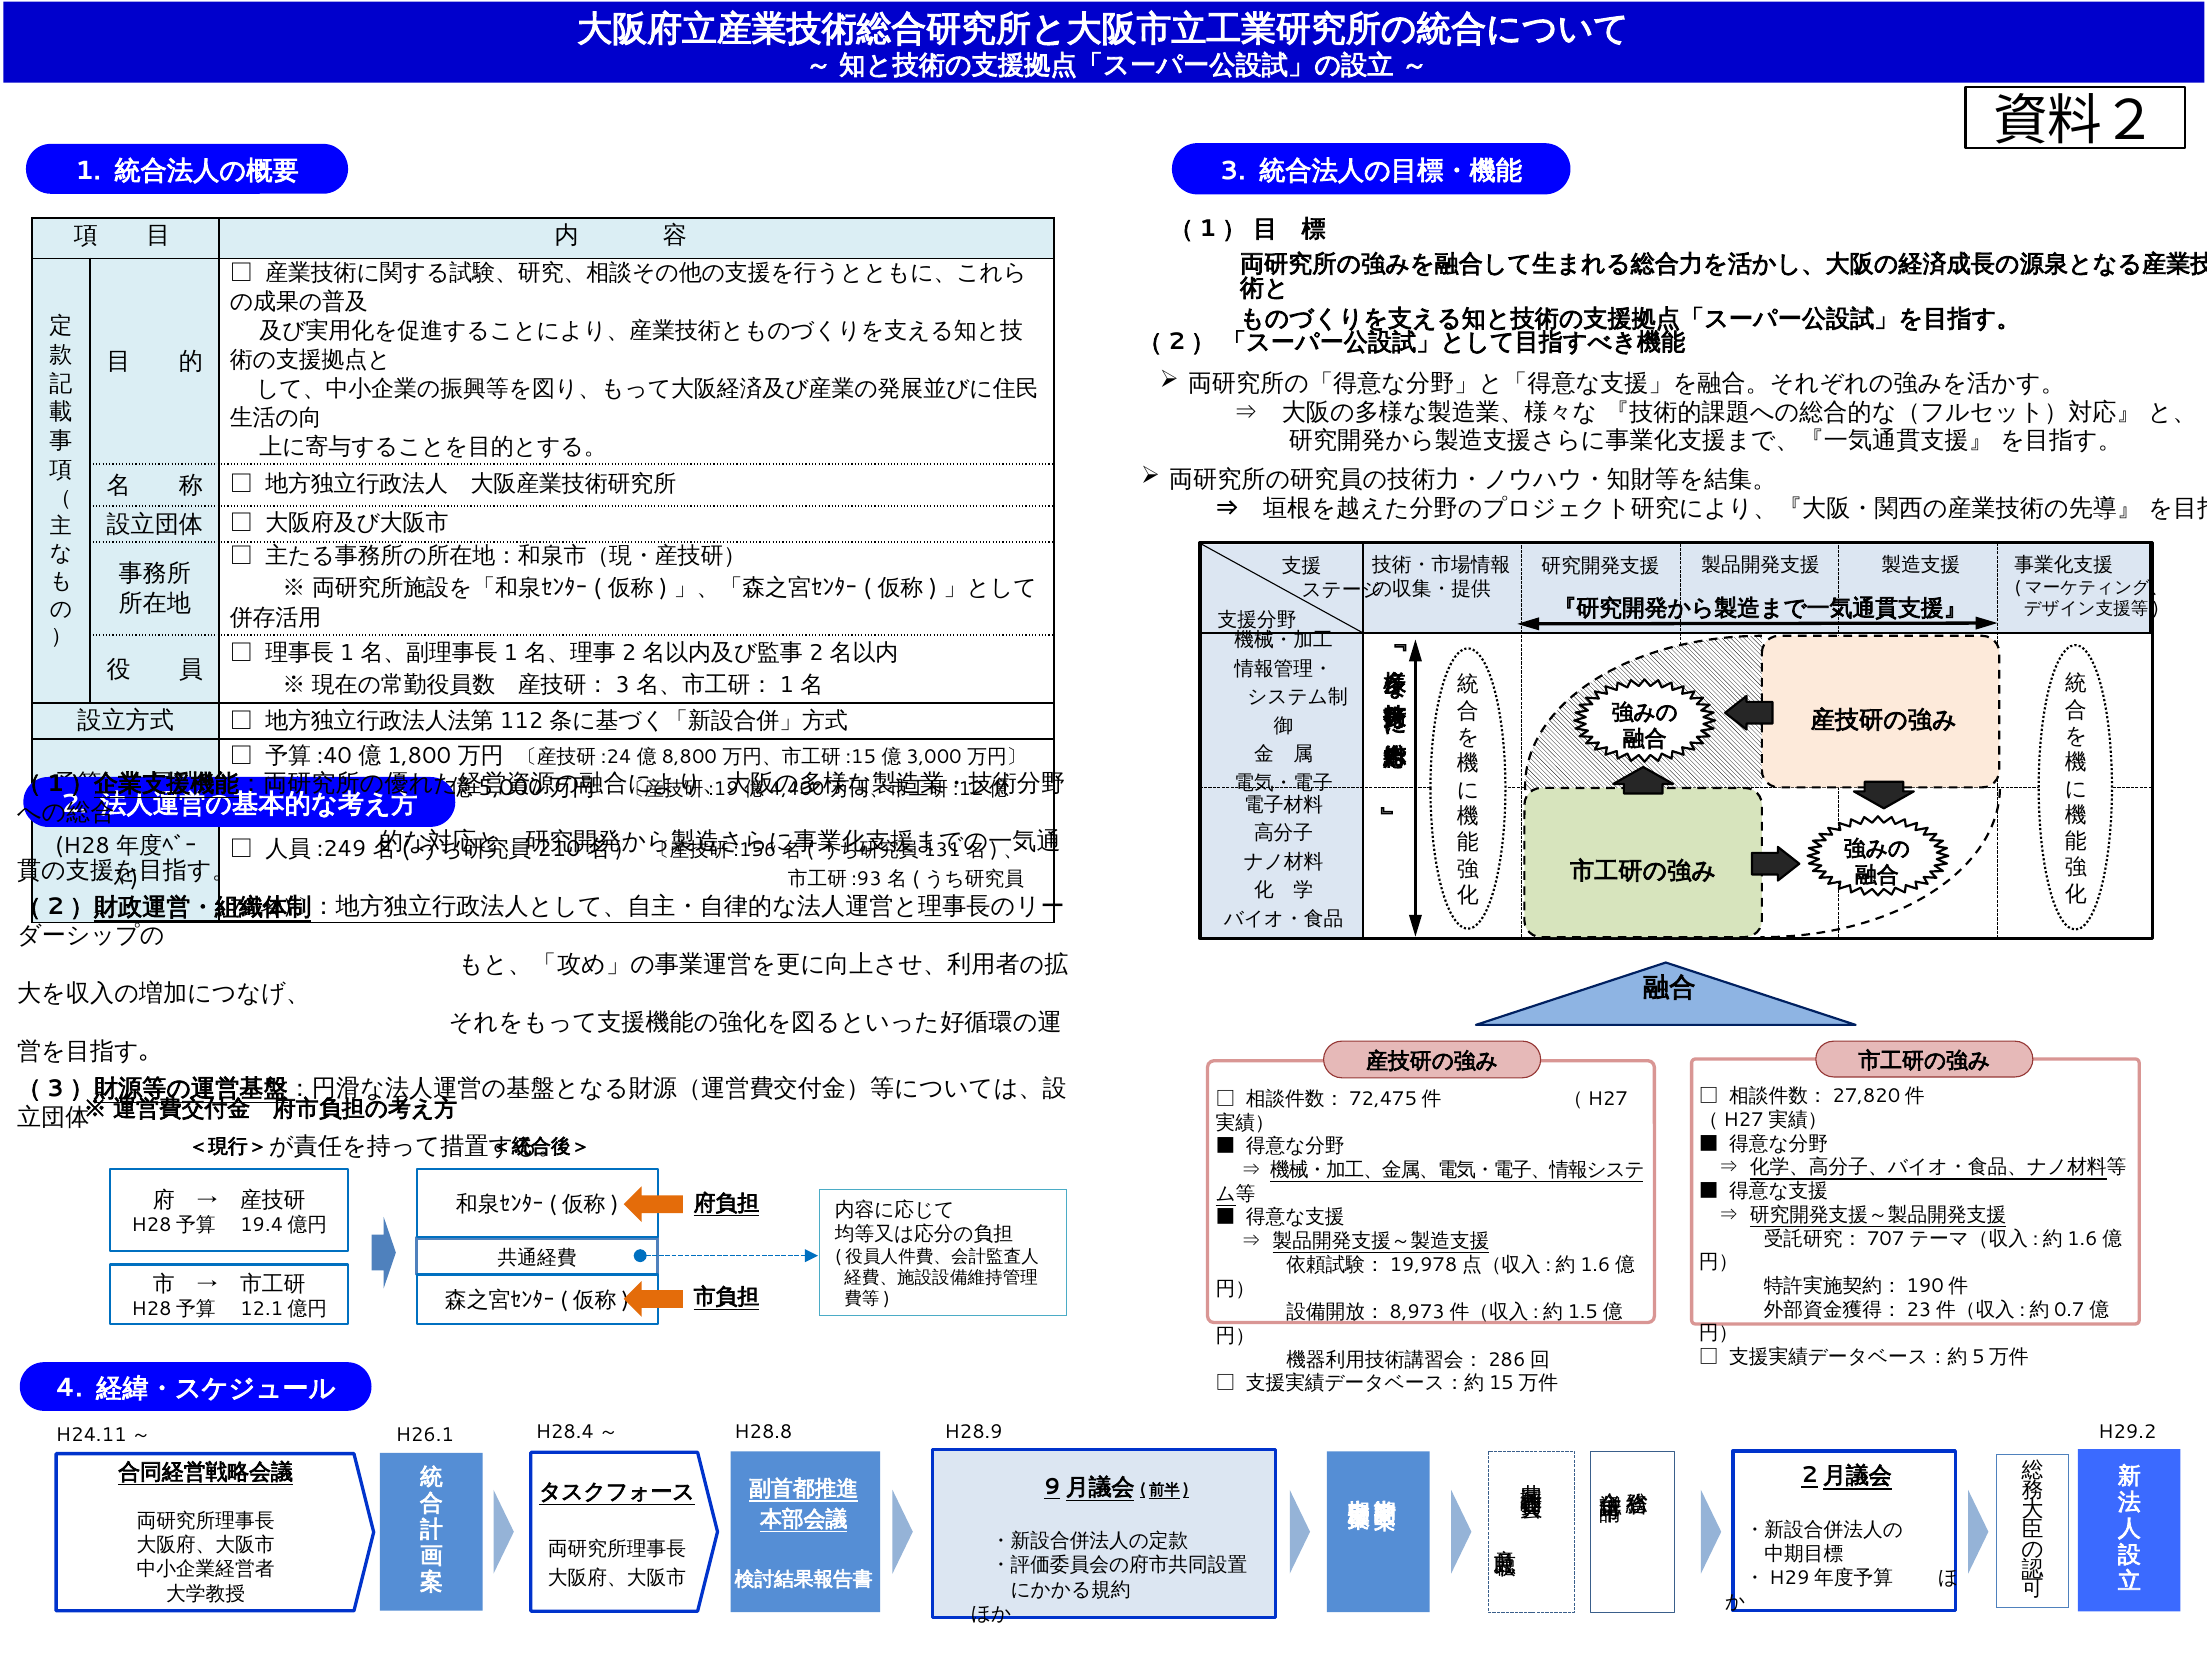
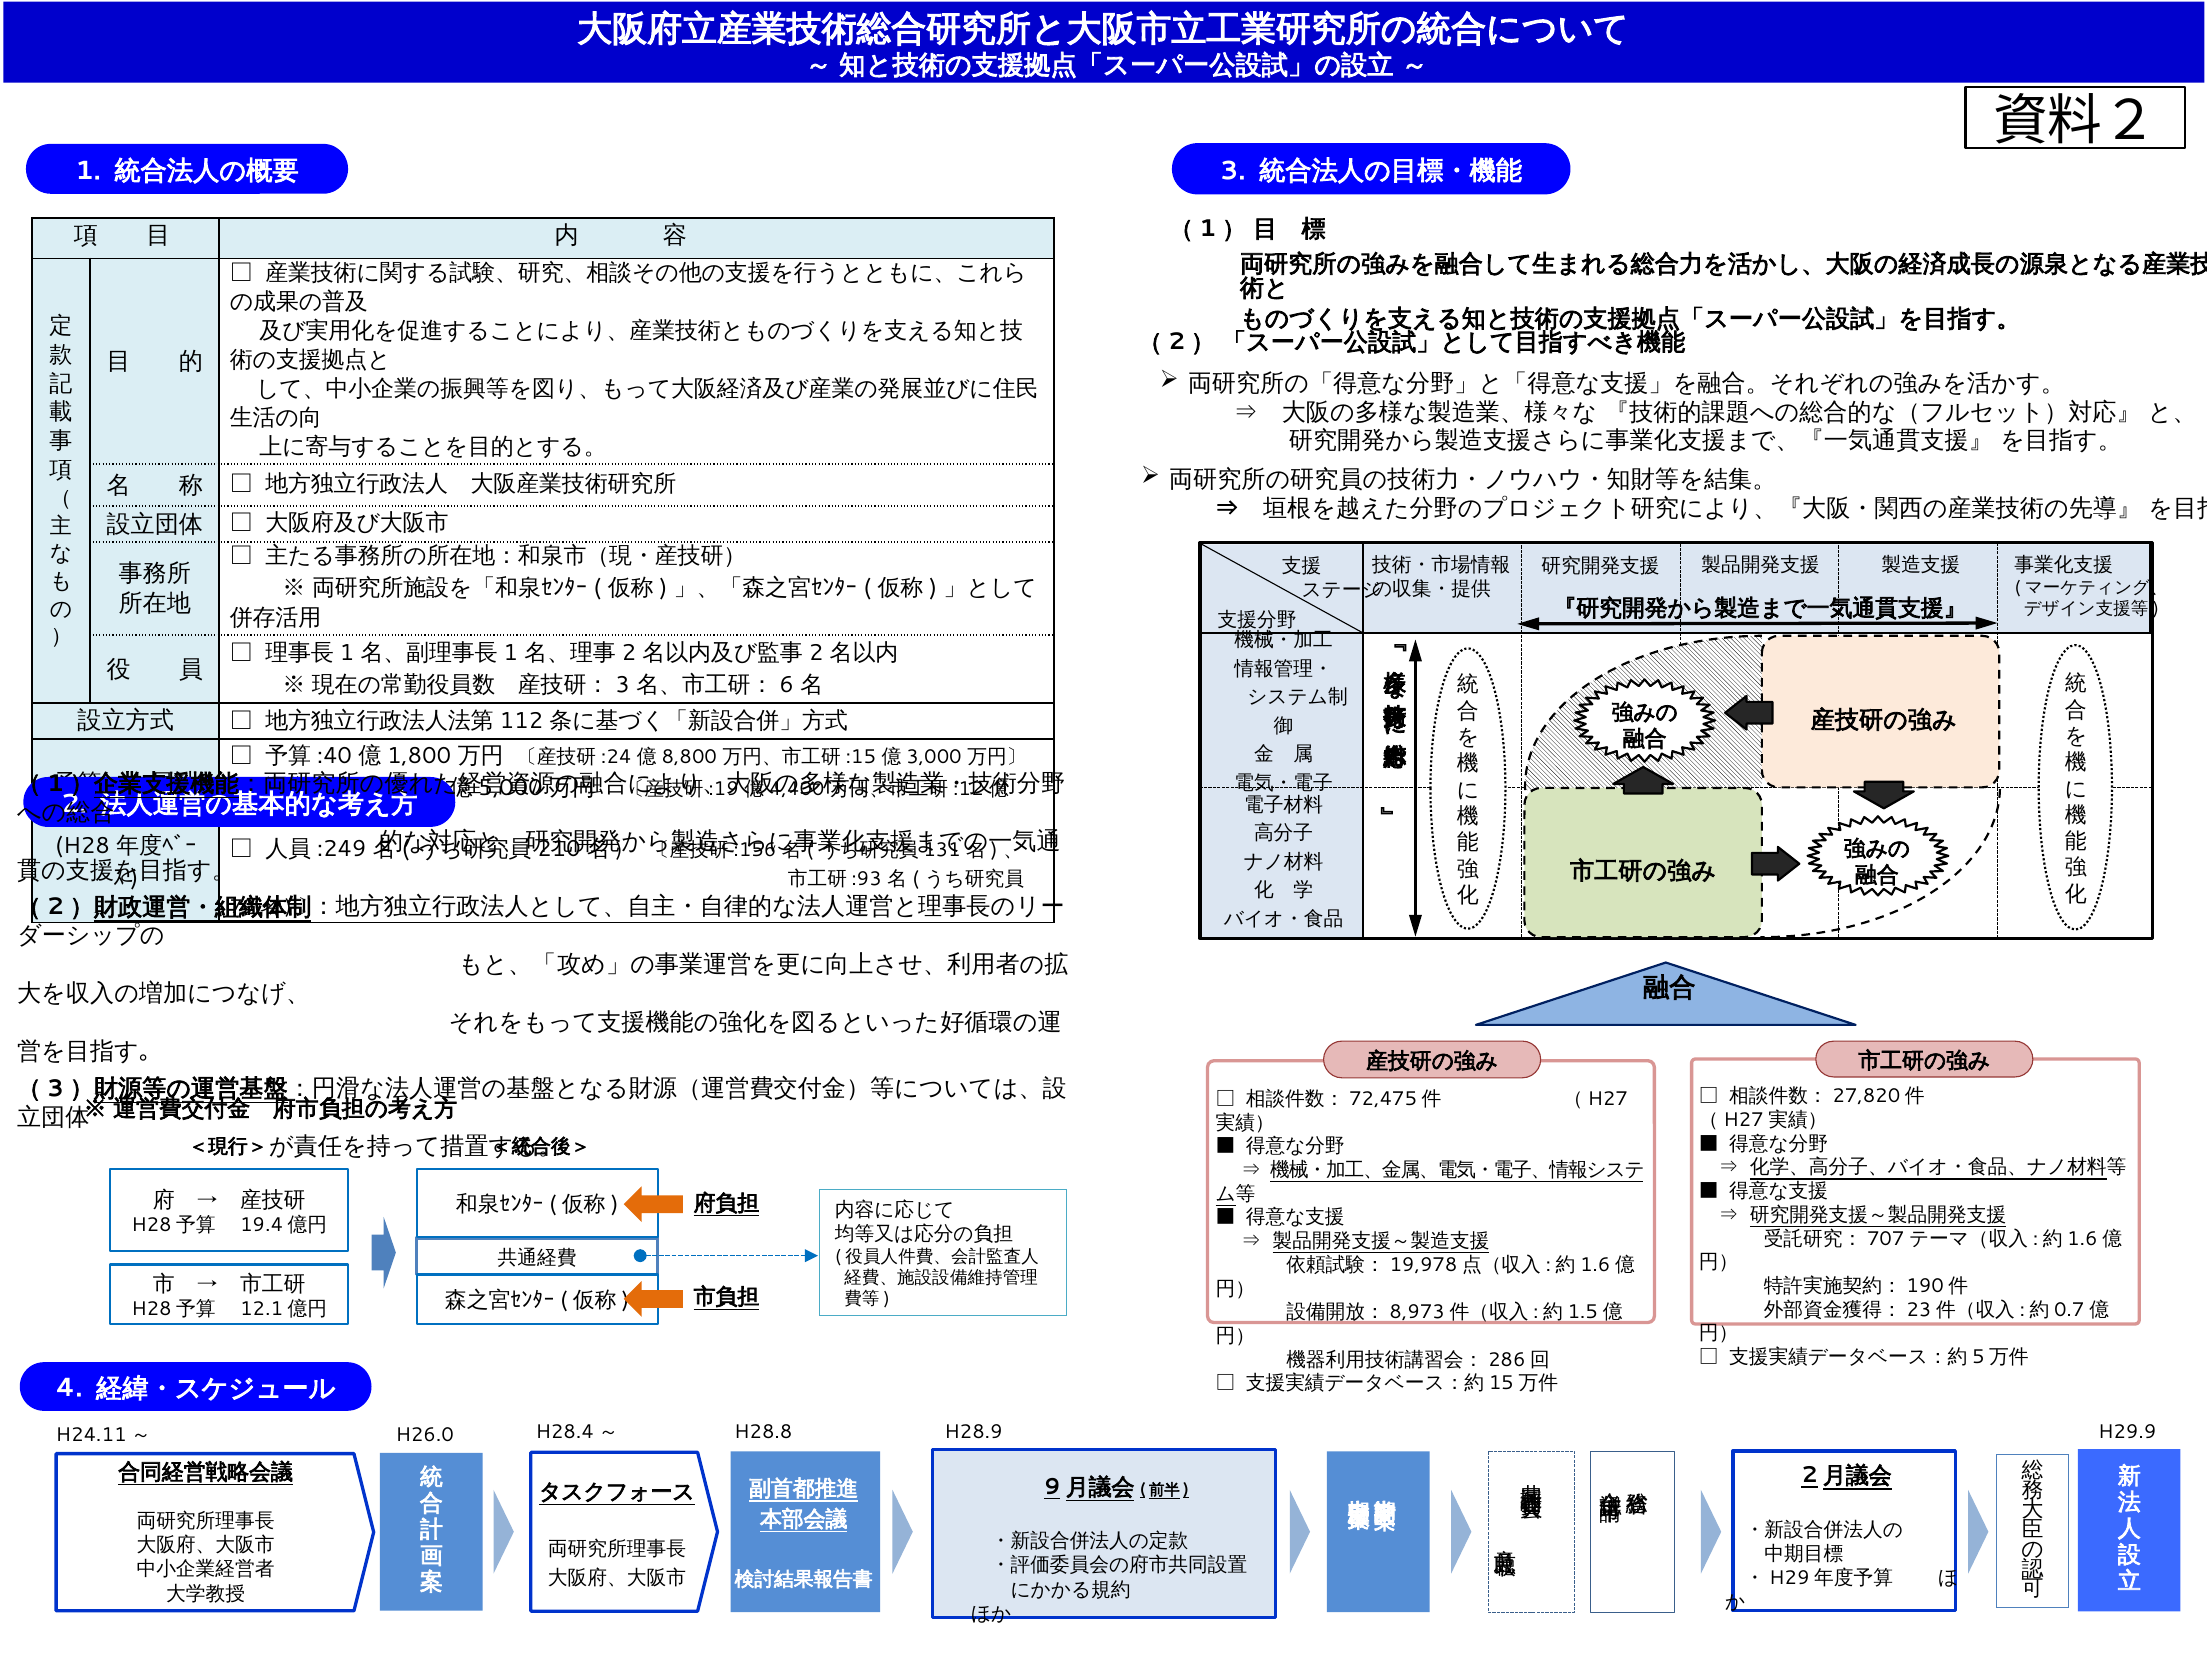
1: 1 -> 6 (787, 685)
H26.1: H26.1 -> H26.0 (425, 1436)
H29.2: H29.2 -> H29.9 (2127, 1433)
